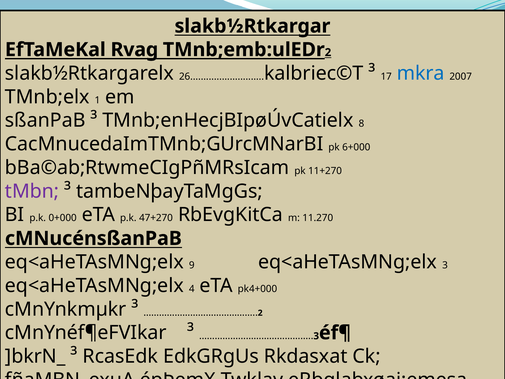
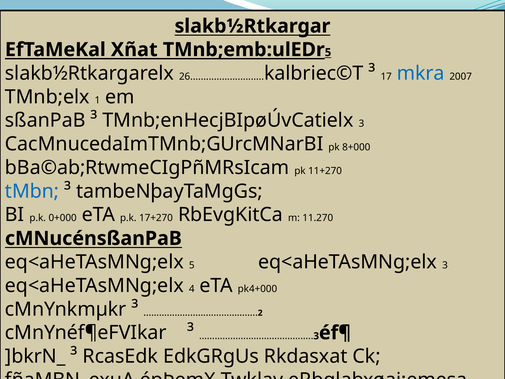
Rvag: Rvag -> Xñat (134, 50)
2: 2 -> 5 (328, 52)
TMnb;enHecjBIpøÚvCatielx 8: 8 -> 3 (361, 124)
6+000: 6+000 -> 8+000 (356, 147)
tMbn colour: purple -> blue (32, 191)
47+270: 47+270 -> 17+270 (156, 218)
eq<aHeTAsMNg;elx 9: 9 -> 5 (192, 265)
